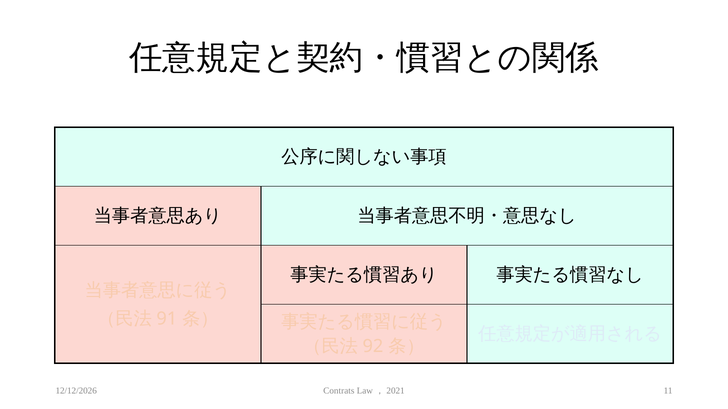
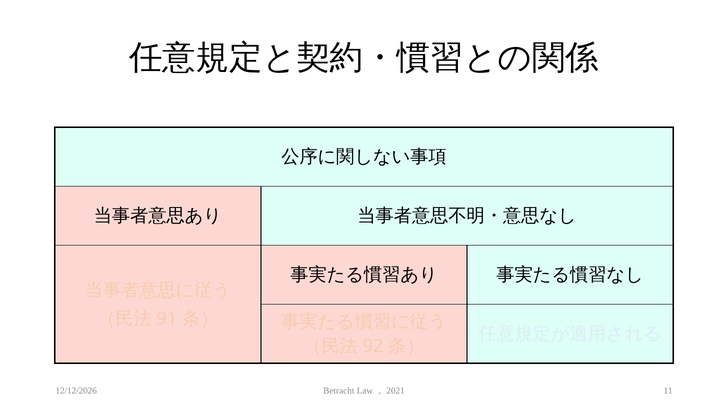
Contrats: Contrats -> Betracht (339, 391)
